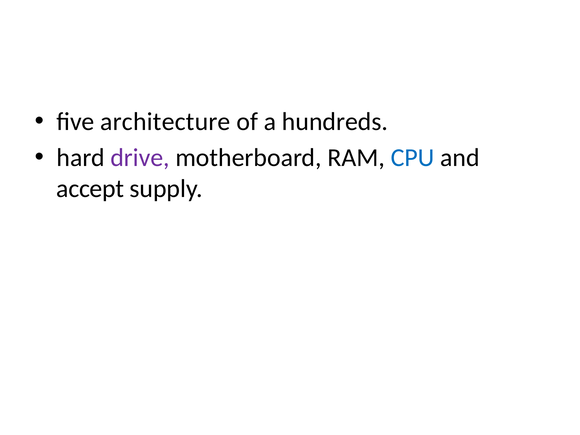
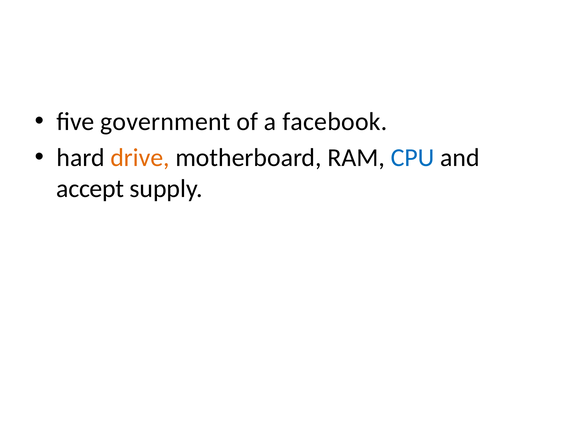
architecture: architecture -> government (165, 122)
hundreds: hundreds -> facebook (335, 122)
drive colour: purple -> orange (140, 158)
